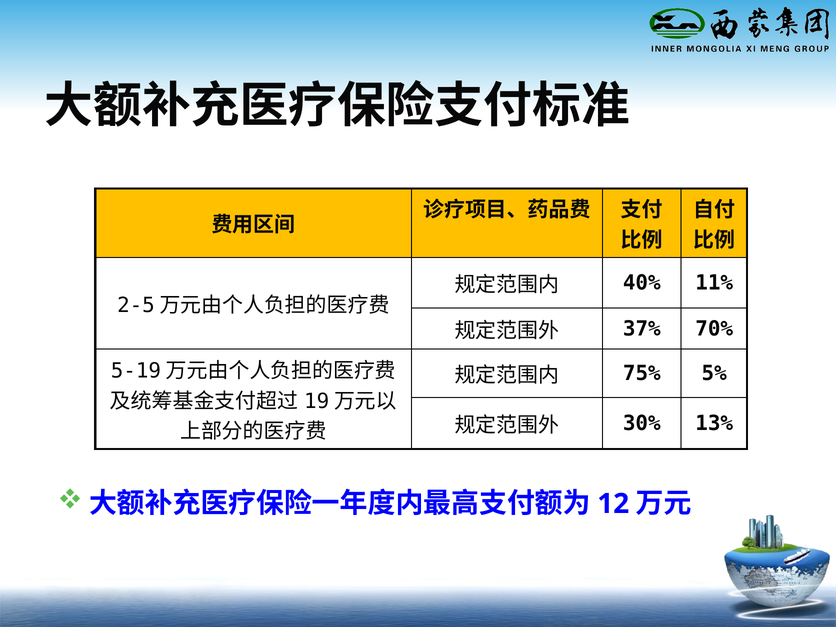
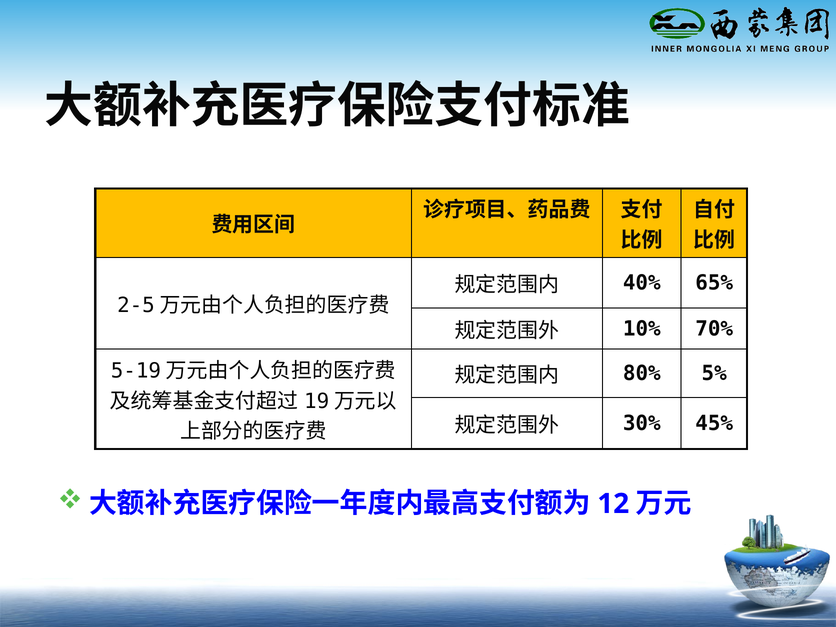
11%: 11% -> 65% (714, 283)
37%: 37% -> 10% (642, 329)
75%: 75% -> 80% (642, 374)
13%: 13% -> 45% (714, 423)
